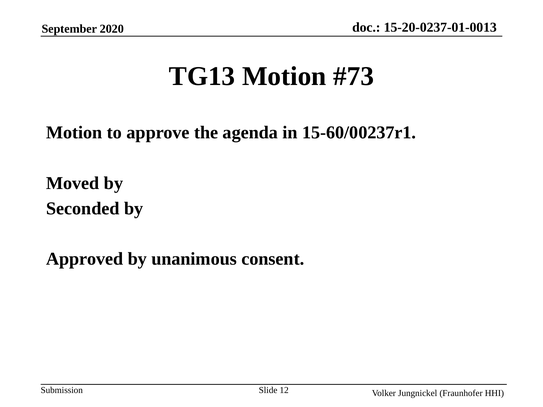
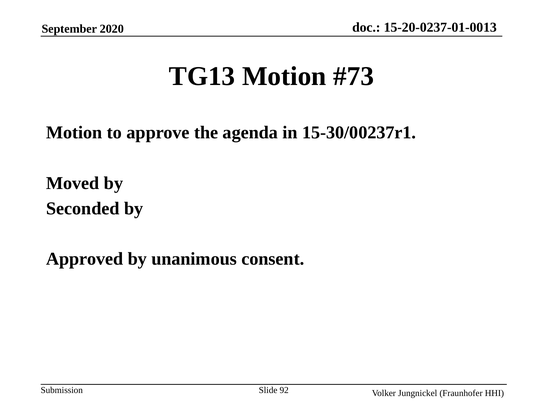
15-60/00237r1: 15-60/00237r1 -> 15-30/00237r1 (359, 133)
12: 12 -> 92 (284, 391)
